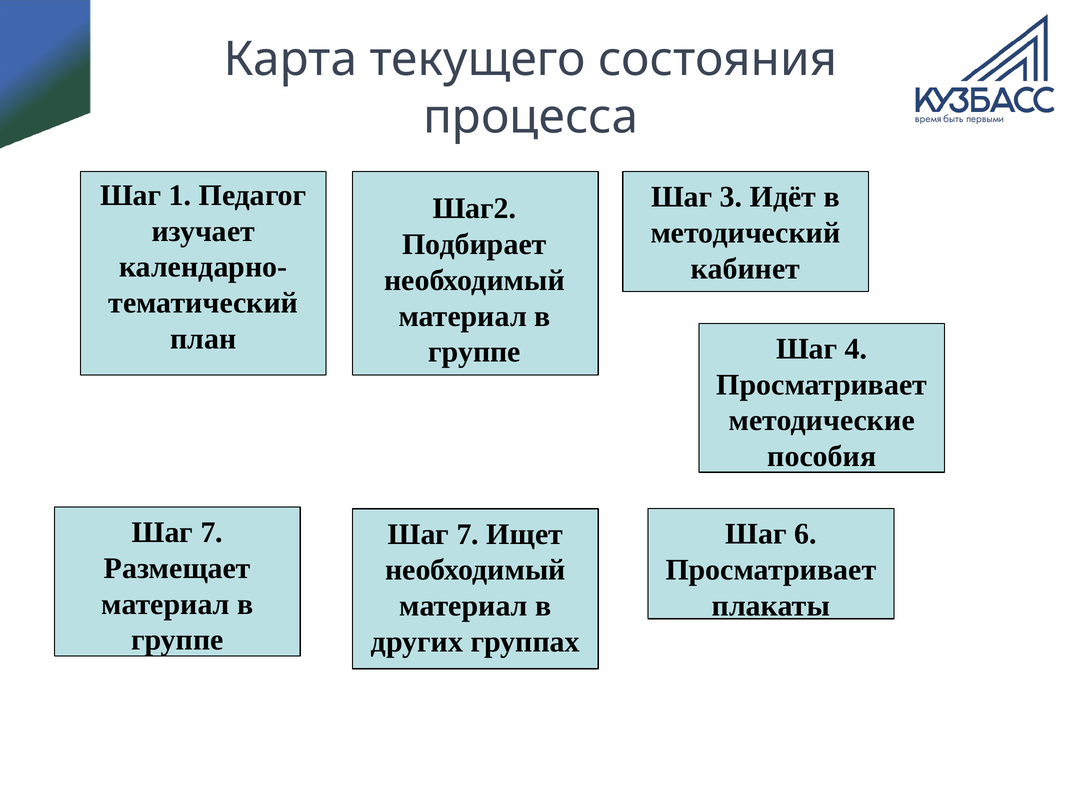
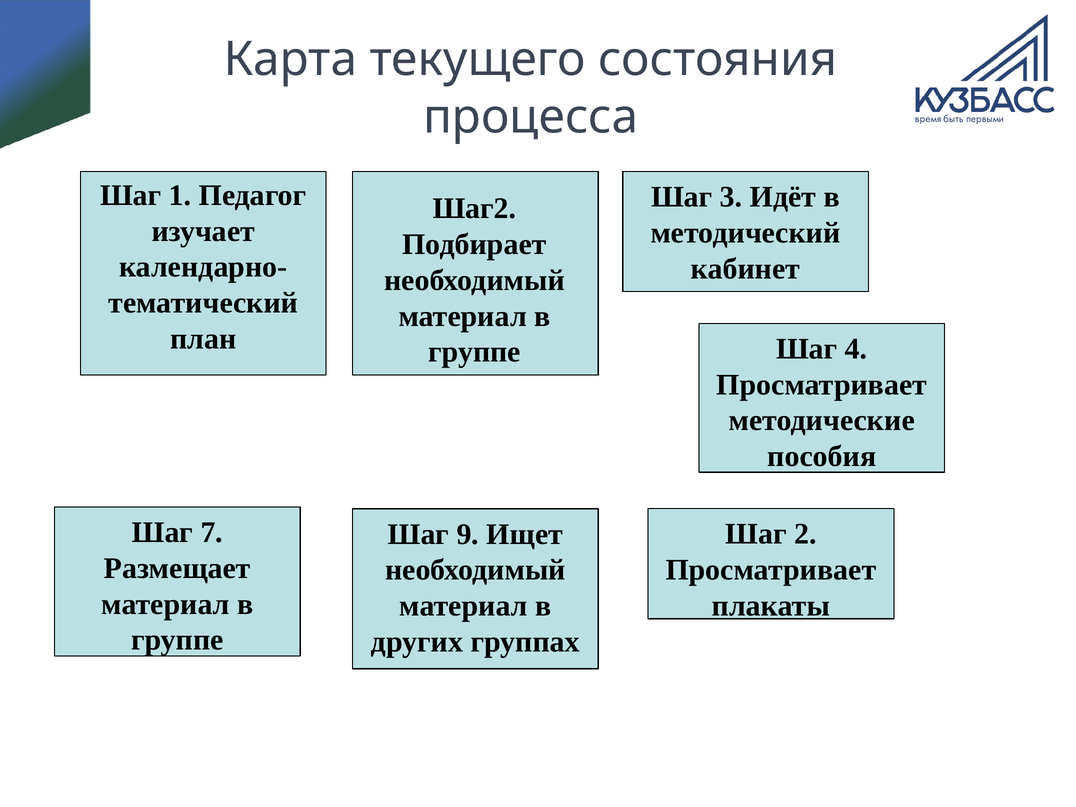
7: 7 -> 9 (468, 534)
6: 6 -> 2 (805, 534)
